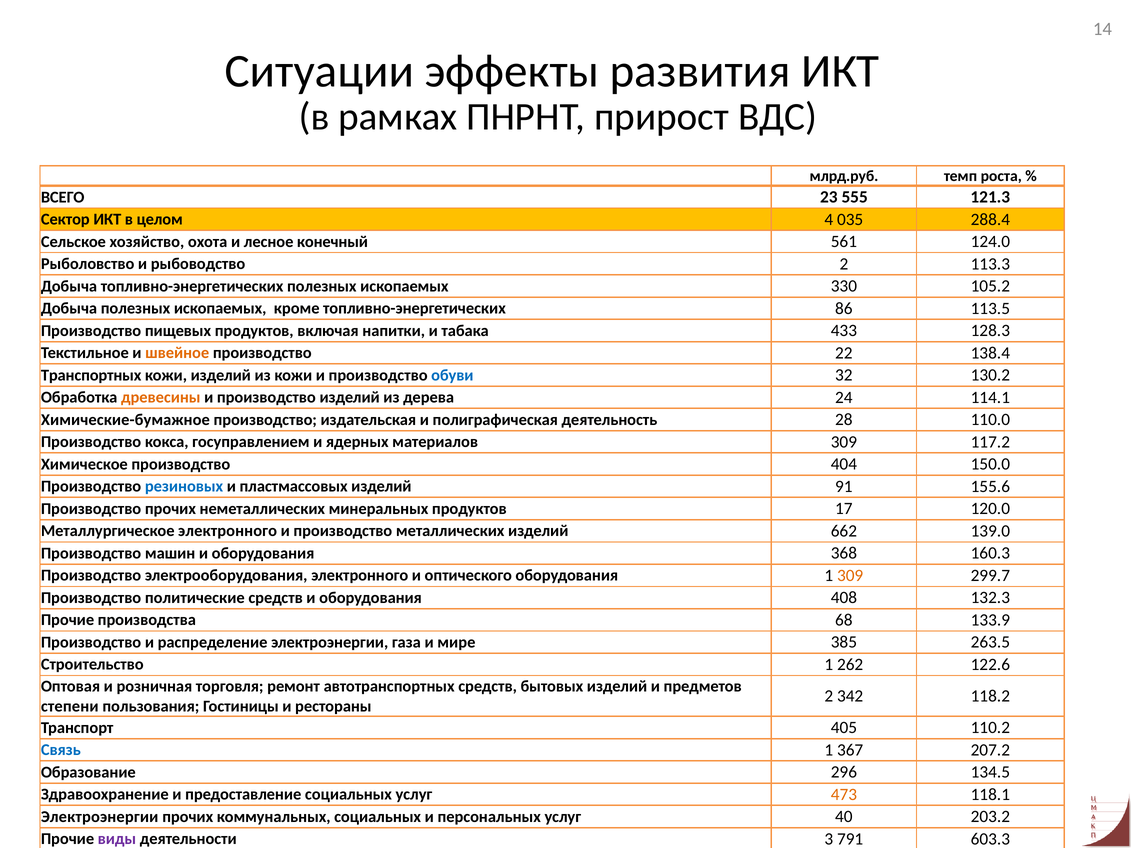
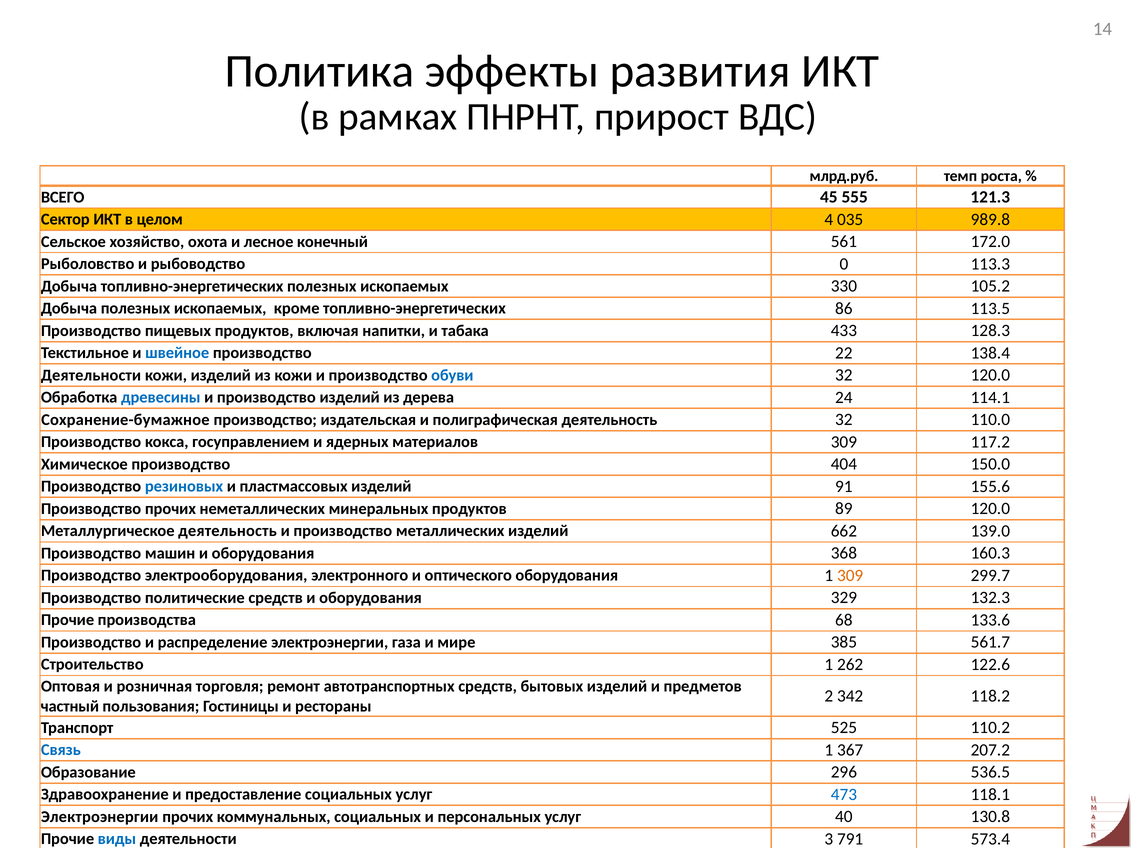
Ситуации: Ситуации -> Политика (319, 71)
23: 23 -> 45 (829, 197)
288.4: 288.4 -> 989.8 (990, 219)
124.0: 124.0 -> 172.0 (990, 242)
рыбоводство 2: 2 -> 0 (844, 264)
швейное colour: orange -> blue (177, 353)
Транспортных: Транспортных -> Деятельности (91, 375)
32 130.2: 130.2 -> 120.0 (990, 375)
древесины colour: orange -> blue (161, 398)
Химические-бумажное: Химические-бумажное -> Сохранение-бумажное (125, 420)
деятельность 28: 28 -> 32 (844, 420)
17: 17 -> 89 (844, 509)
Металлургическое электронного: электронного -> деятельность (228, 531)
408: 408 -> 329 (844, 598)
133.9: 133.9 -> 133.6 (990, 620)
263.5: 263.5 -> 561.7 (990, 642)
степени: степени -> частный (70, 706)
405: 405 -> 525 (844, 728)
134.5: 134.5 -> 536.5 (990, 772)
473 colour: orange -> blue (844, 795)
203.2: 203.2 -> 130.8 (990, 817)
виды colour: purple -> blue (117, 839)
603.3: 603.3 -> 573.4 (990, 839)
